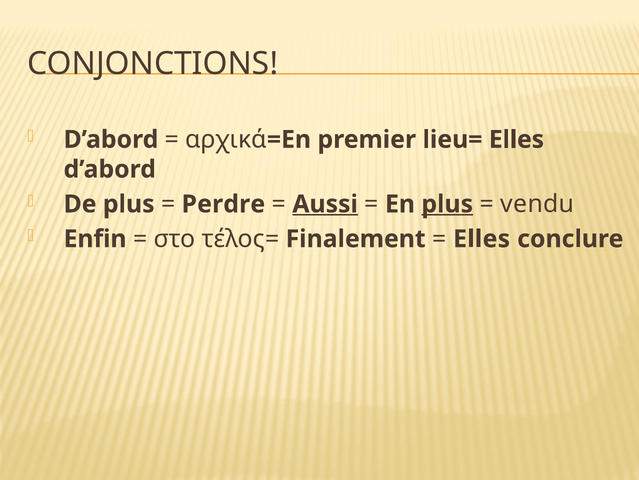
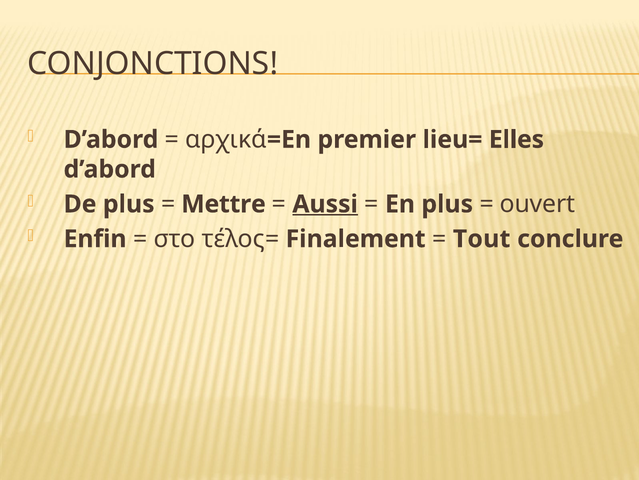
Perdre: Perdre -> Mettre (224, 204)
plus underline: present -> none (447, 204)
vendu: vendu -> ouvert (537, 204)
Elles: Elles -> Tout (482, 239)
